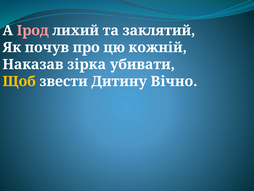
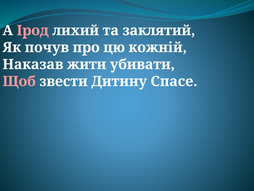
зірка: зірка -> жити (87, 64)
Щоб colour: yellow -> pink (19, 81)
Вічно: Вічно -> Спасе (174, 81)
